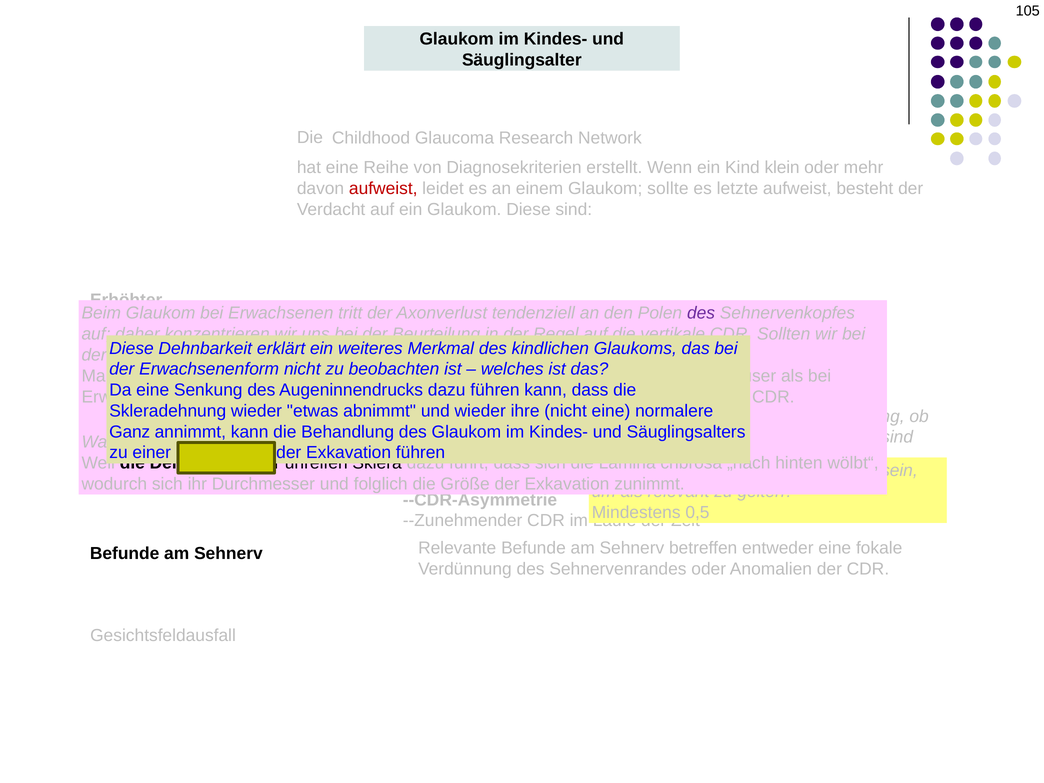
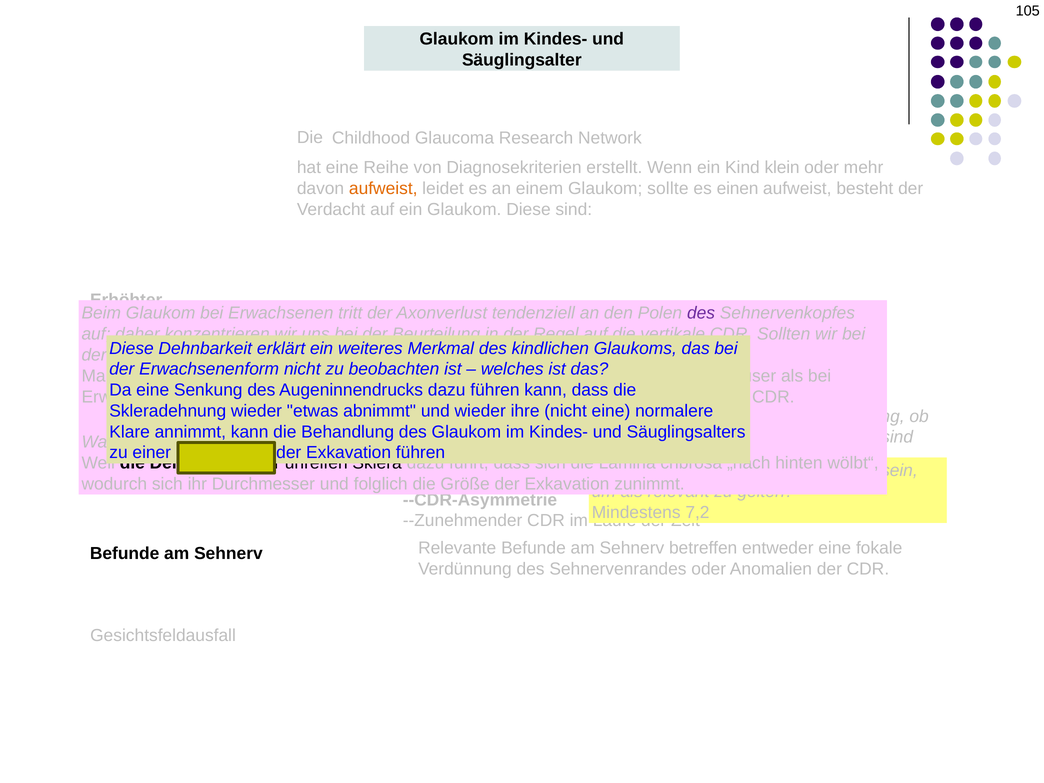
aufweist colour: red -> orange (383, 189)
letzte: letzte -> einen (738, 189)
Ganz: Ganz -> Klare (130, 432)
0,5: 0,5 -> 7,2 (697, 512)
